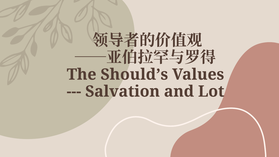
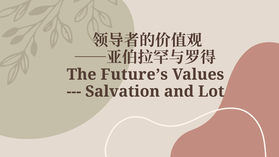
Should’s: Should’s -> Future’s (134, 74)
